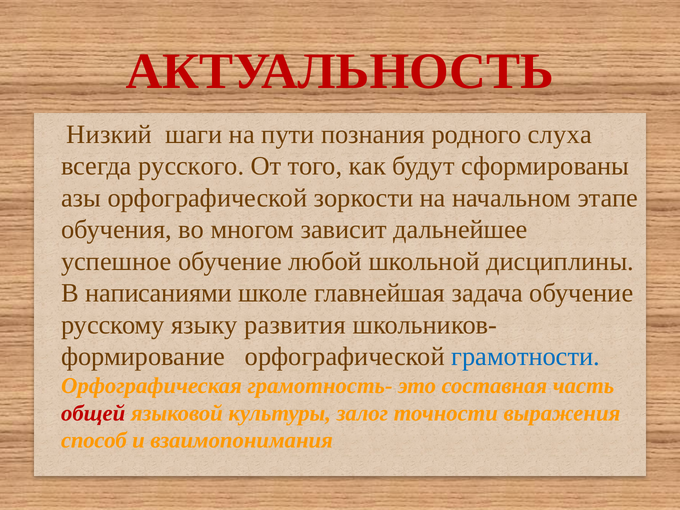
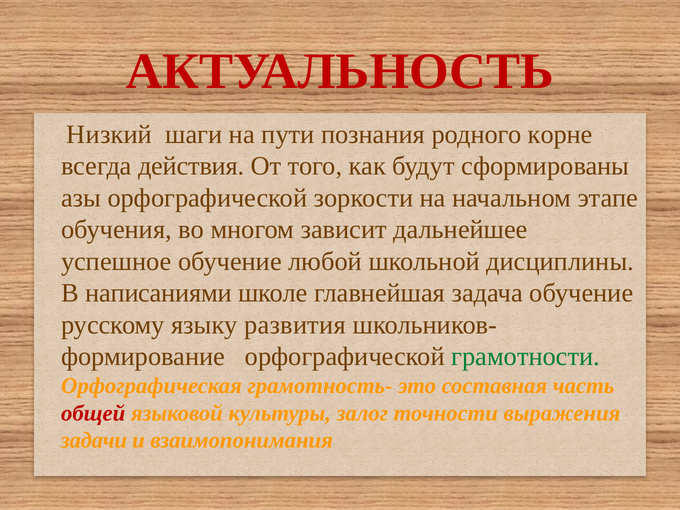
слуха: слуха -> корне (560, 134)
русского: русского -> действия (191, 166)
грамотности colour: blue -> green (526, 357)
способ: способ -> задачи (94, 440)
